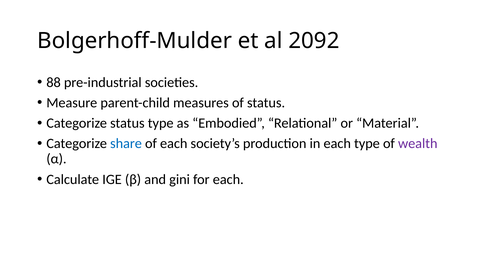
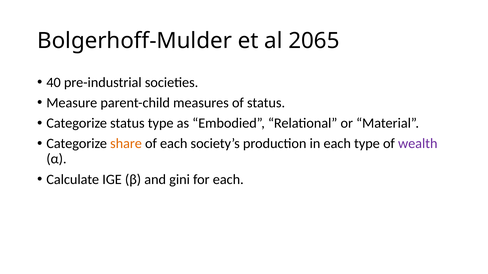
2092: 2092 -> 2065 (314, 41)
88: 88 -> 40 (54, 83)
share colour: blue -> orange (126, 144)
